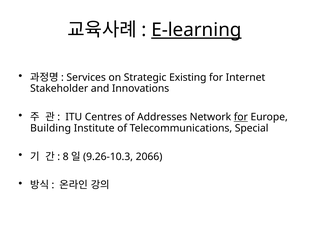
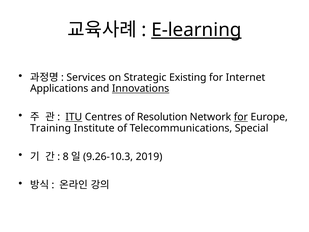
Stakeholder: Stakeholder -> Applications (59, 88)
Innovations underline: none -> present (141, 88)
ITU underline: none -> present (74, 117)
Addresses: Addresses -> Resolution (162, 117)
Building: Building -> Training (51, 128)
2066: 2066 -> 2019 (149, 156)
